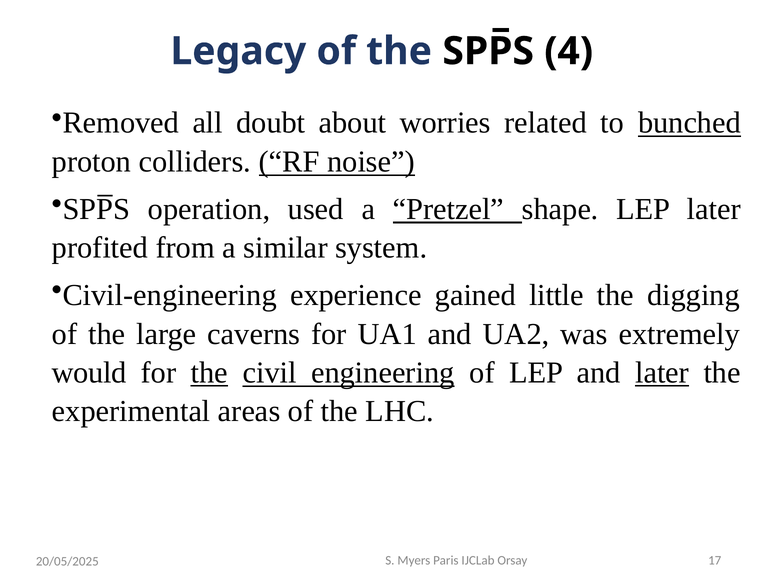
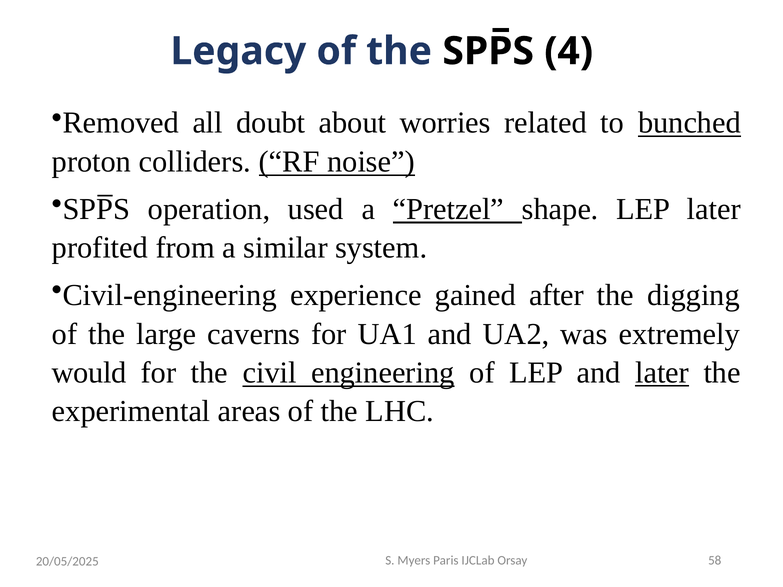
little: little -> after (556, 295)
the underline: present -> none (209, 373)
17: 17 -> 58 (715, 561)
